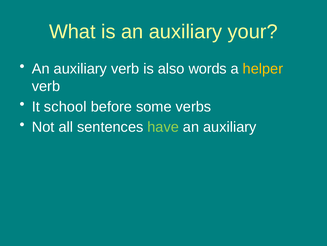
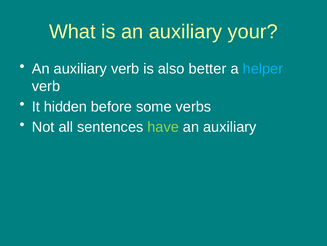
words: words -> better (207, 69)
helper colour: yellow -> light blue (263, 69)
school: school -> hidden (65, 106)
